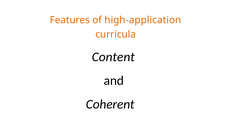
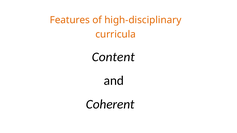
high-application: high-application -> high-disciplinary (143, 20)
